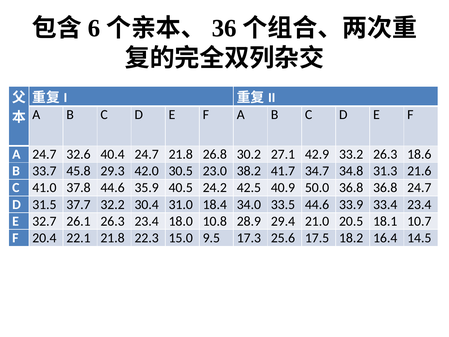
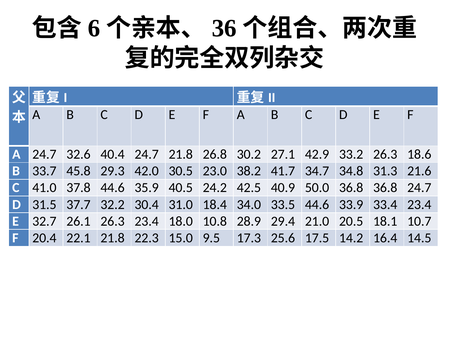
18.2: 18.2 -> 14.2 (351, 238)
